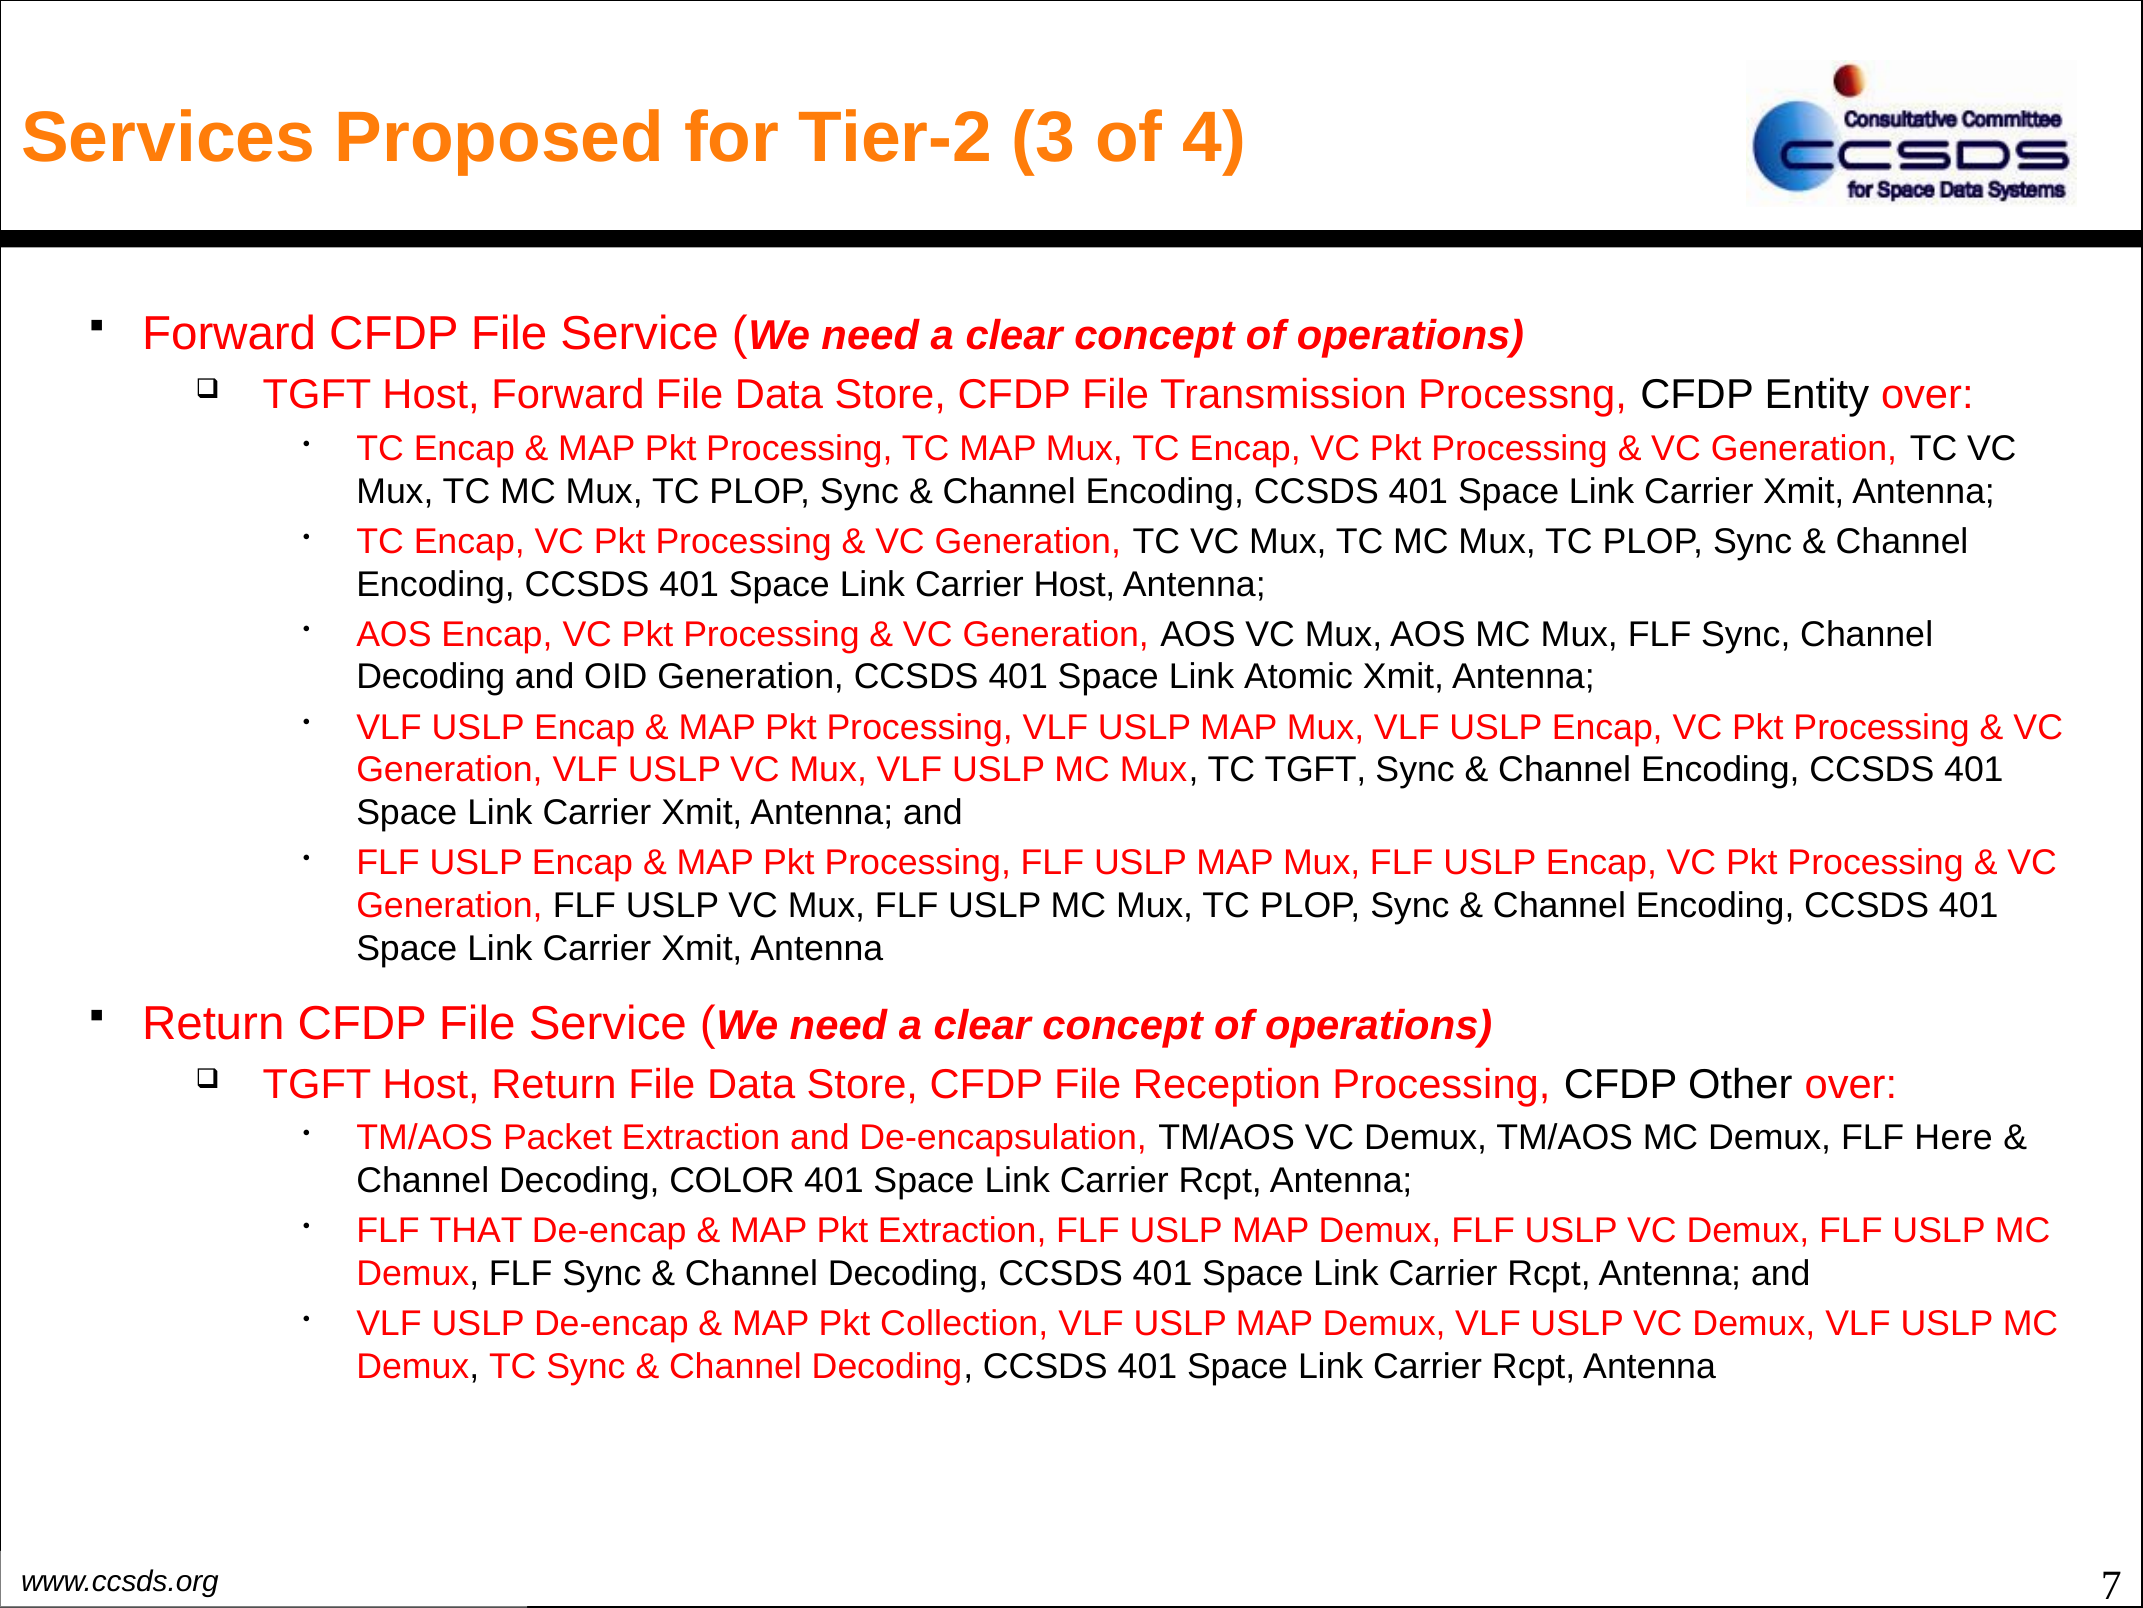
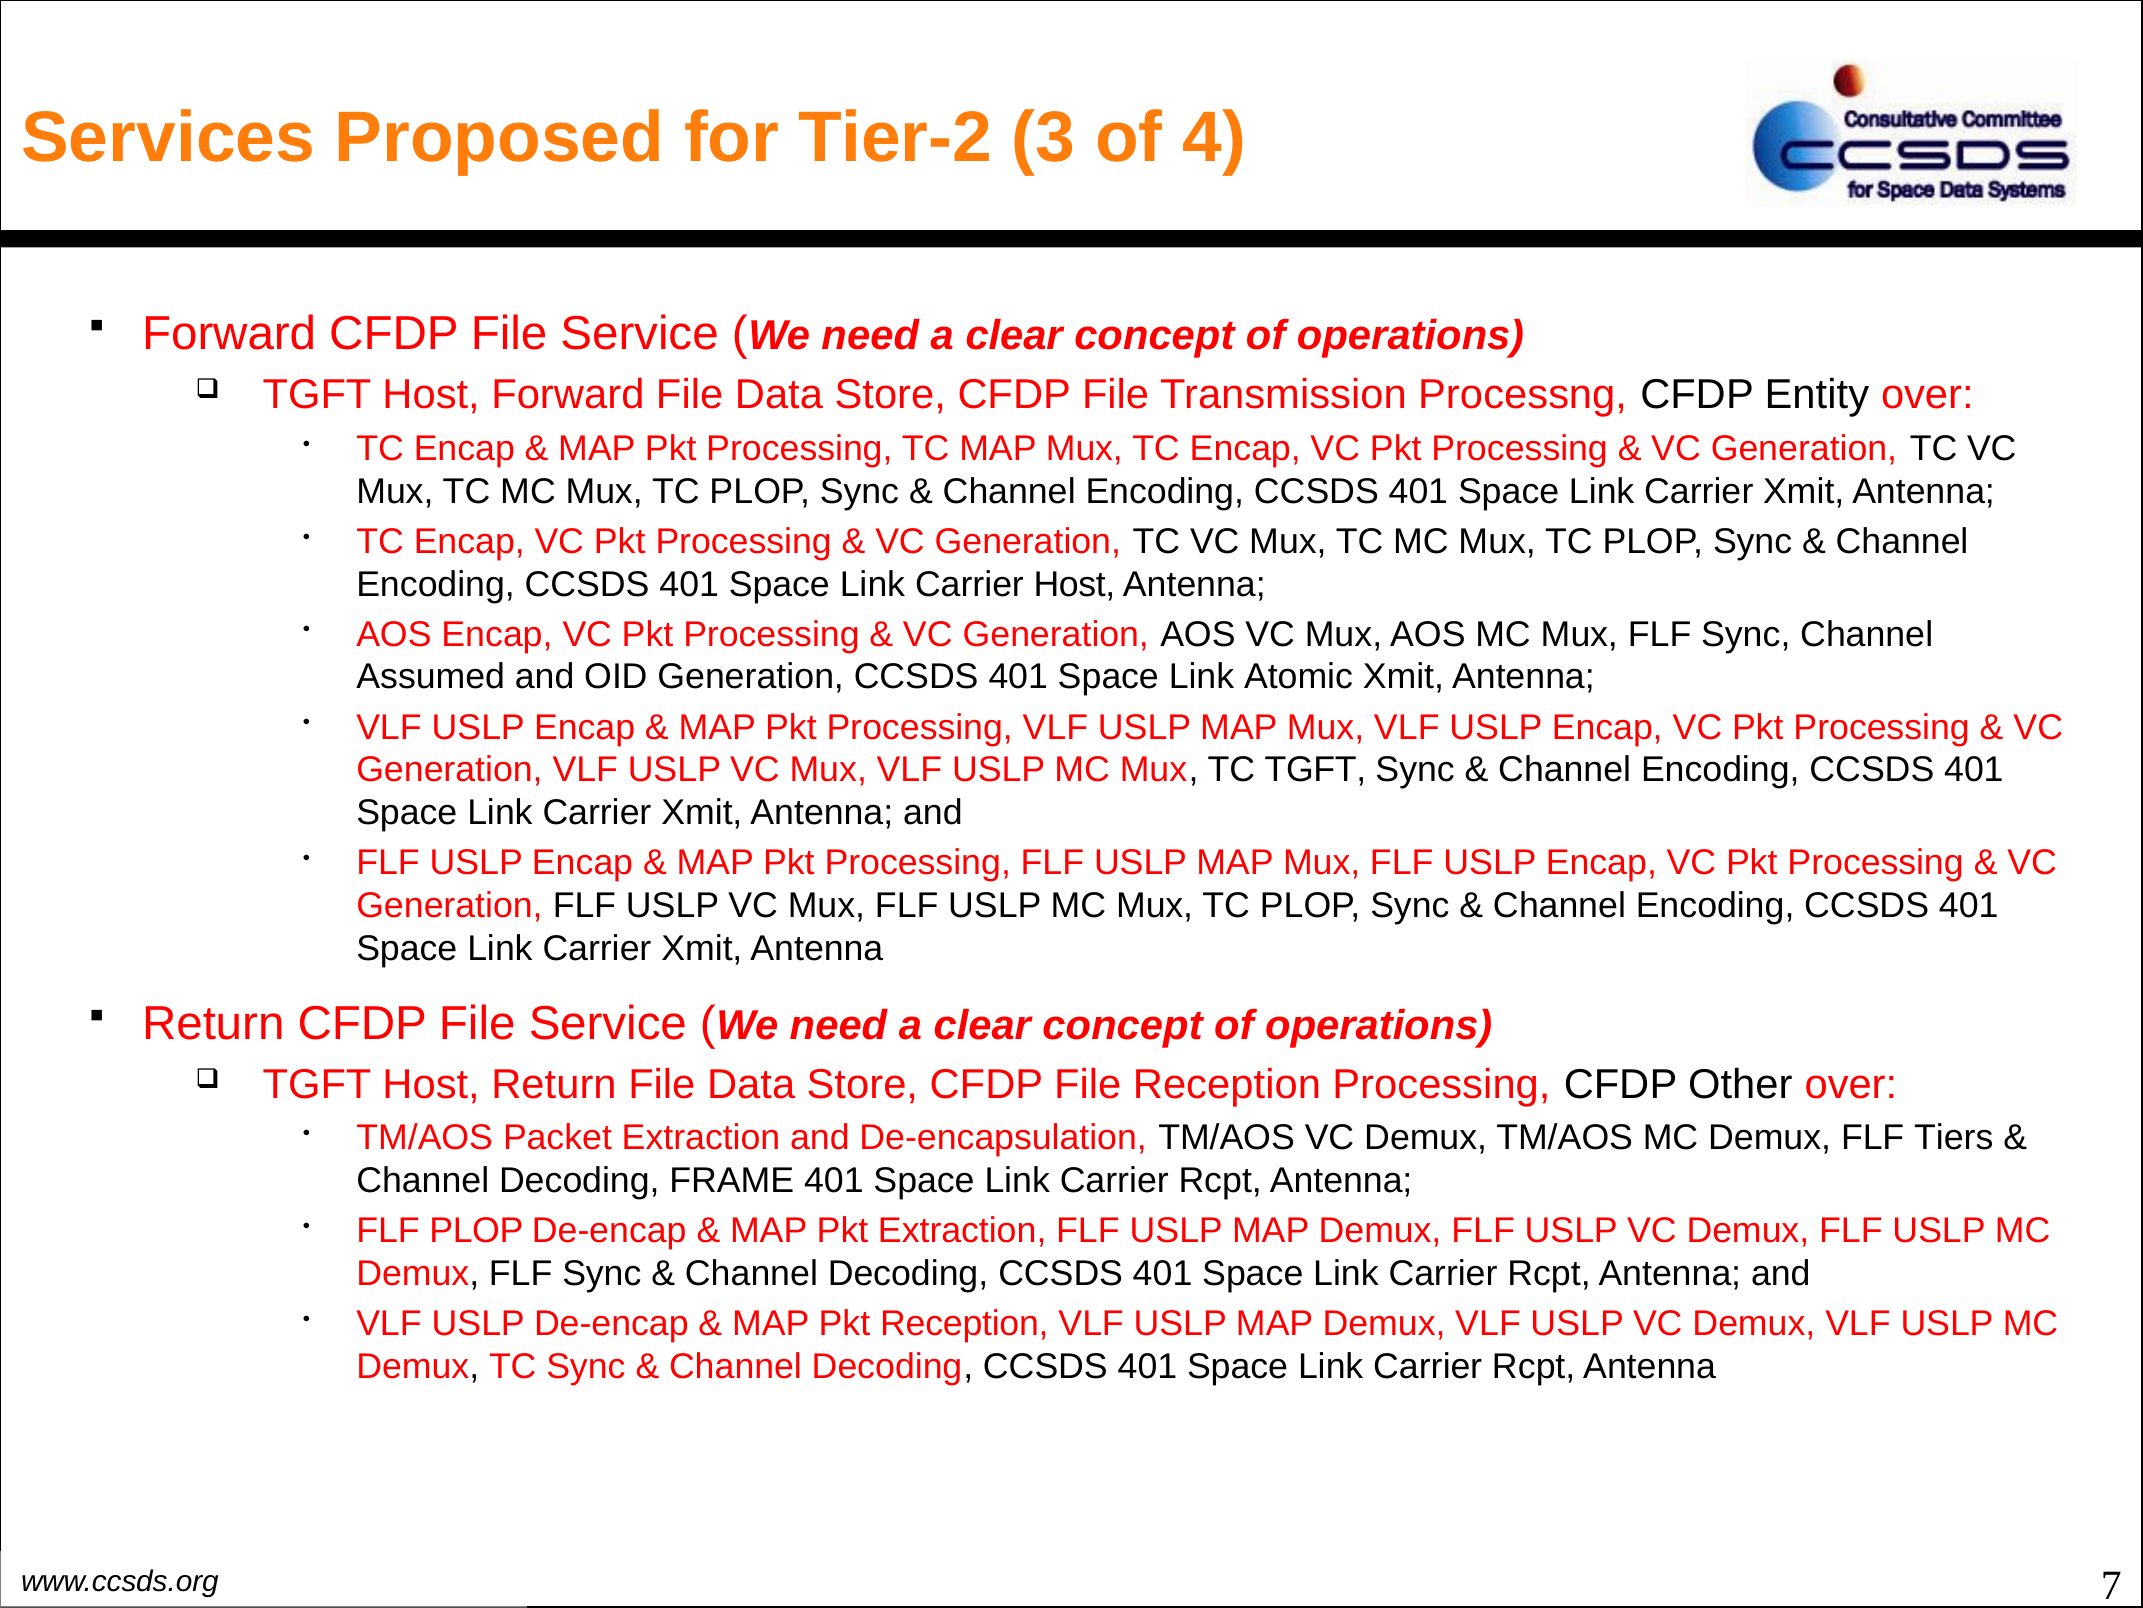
Decoding: Decoding -> Assumed (431, 677)
Here: Here -> Tiers (1954, 1138)
COLOR: COLOR -> FRAME (732, 1181)
FLF THAT: THAT -> PLOP (476, 1231)
Pkt Collection: Collection -> Reception (964, 1323)
